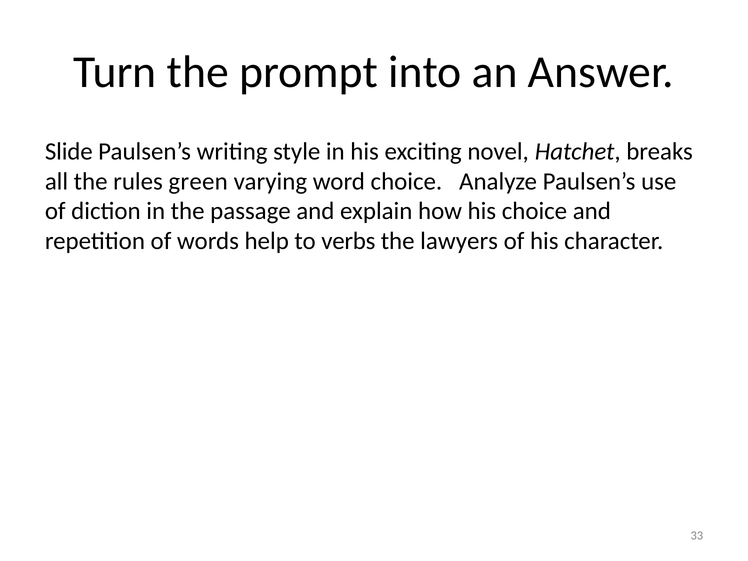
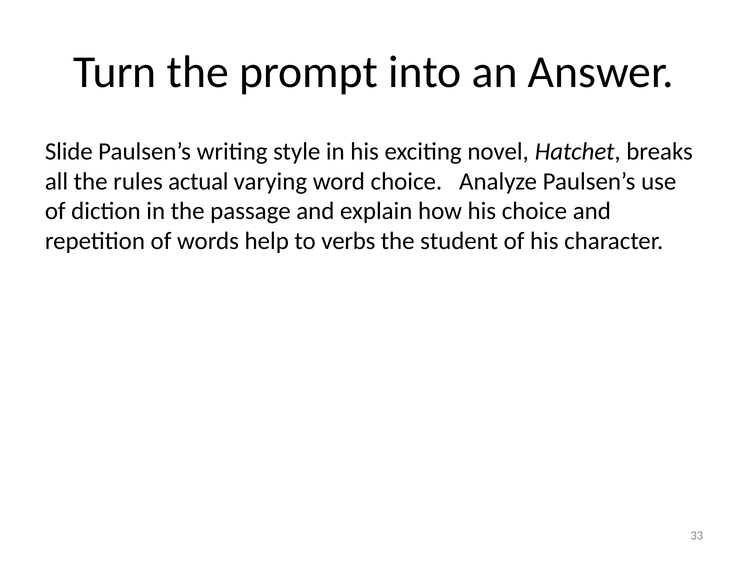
green: green -> actual (198, 181)
lawyers: lawyers -> student (459, 241)
